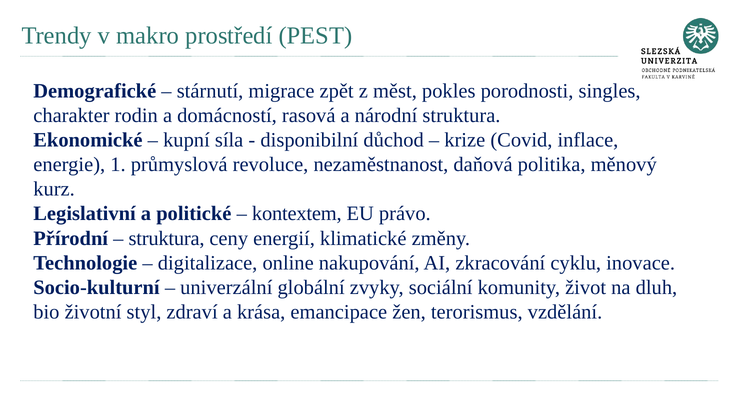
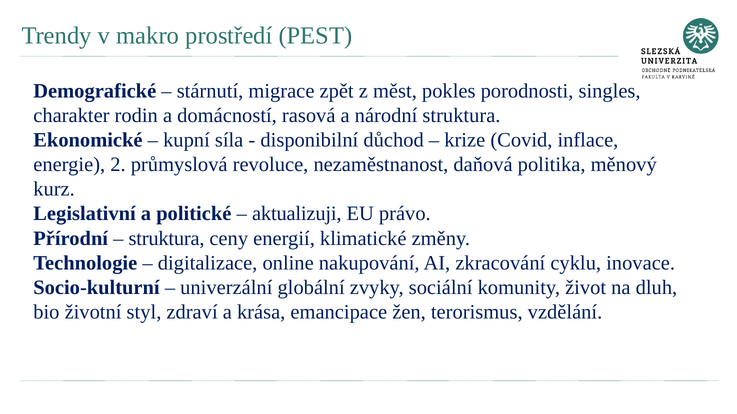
1: 1 -> 2 (118, 165)
kontextem: kontextem -> aktualizuji (297, 214)
